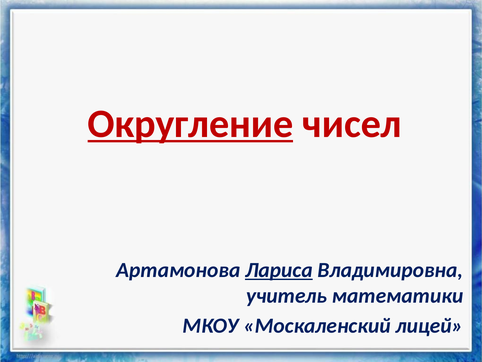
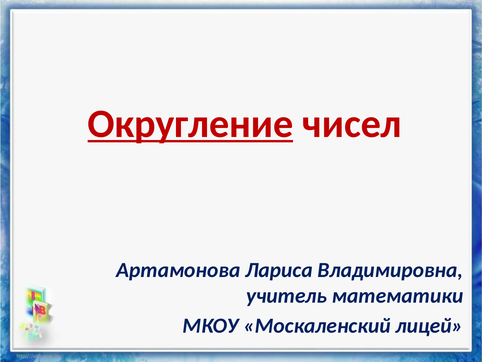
Лариса underline: present -> none (279, 270)
